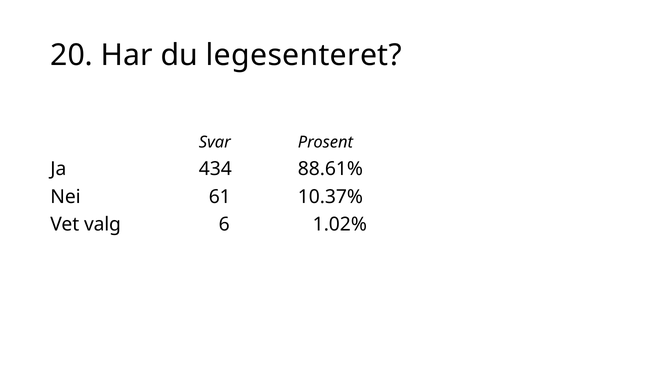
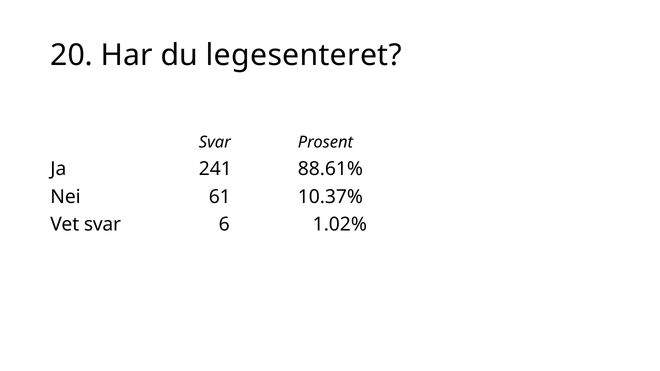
434: 434 -> 241 (215, 169)
Vet valg: valg -> svar (102, 225)
